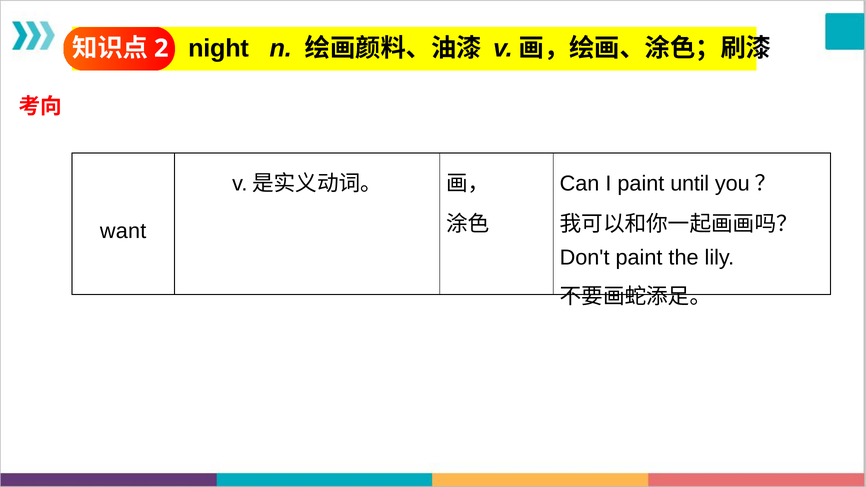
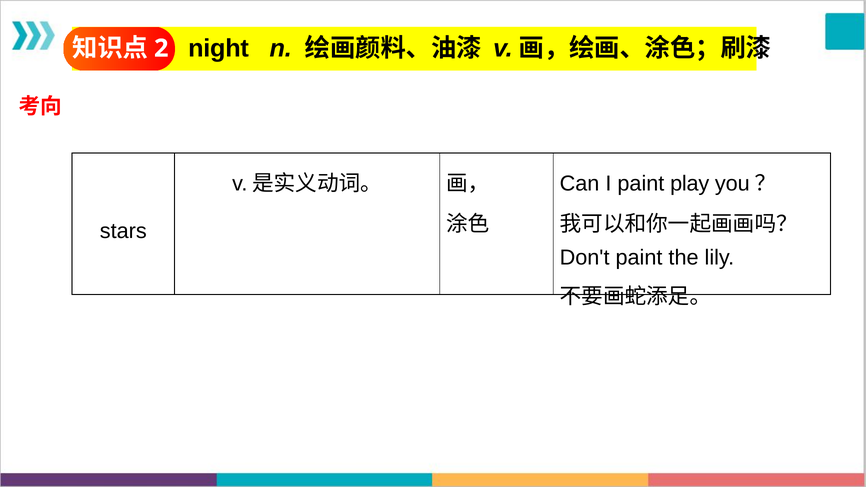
until: until -> play (690, 184)
want: want -> stars (123, 231)
